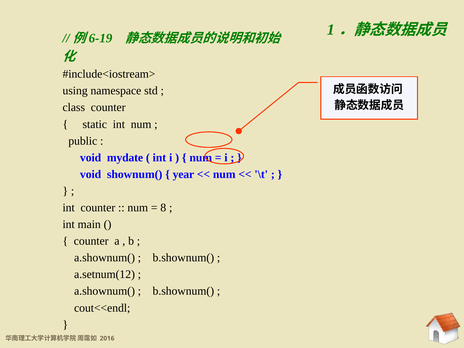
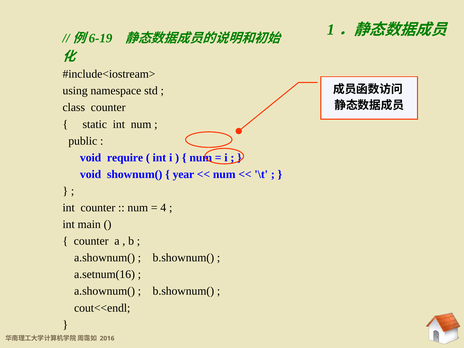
mydate: mydate -> require (125, 158)
8: 8 -> 4 (163, 208)
a.setnum(12: a.setnum(12 -> a.setnum(16 (105, 274)
